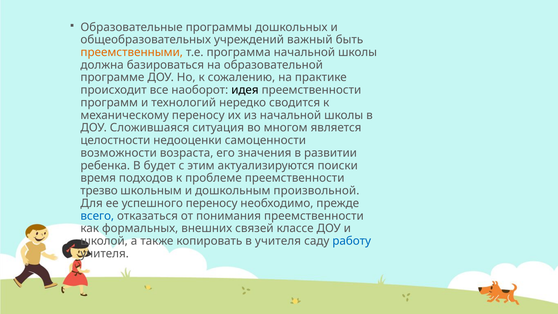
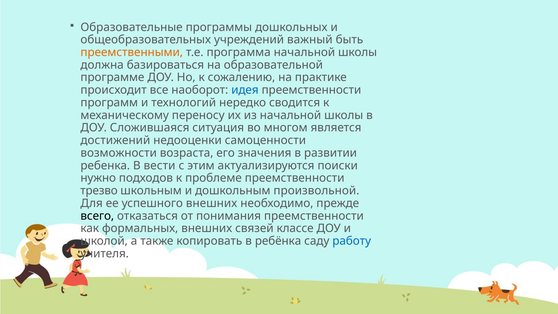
идея colour: black -> blue (245, 90)
целостности: целостности -> достижений (115, 140)
будет: будет -> вести (160, 165)
время: время -> нужно (98, 178)
успешного переносу: переносу -> внешних (212, 203)
всего colour: blue -> black (97, 216)
в учителя: учителя -> ребёнка (278, 241)
